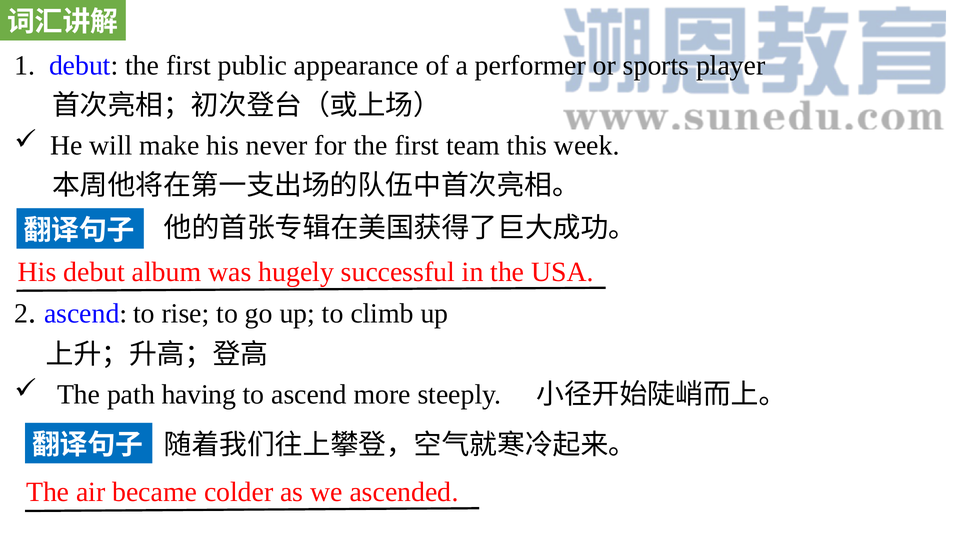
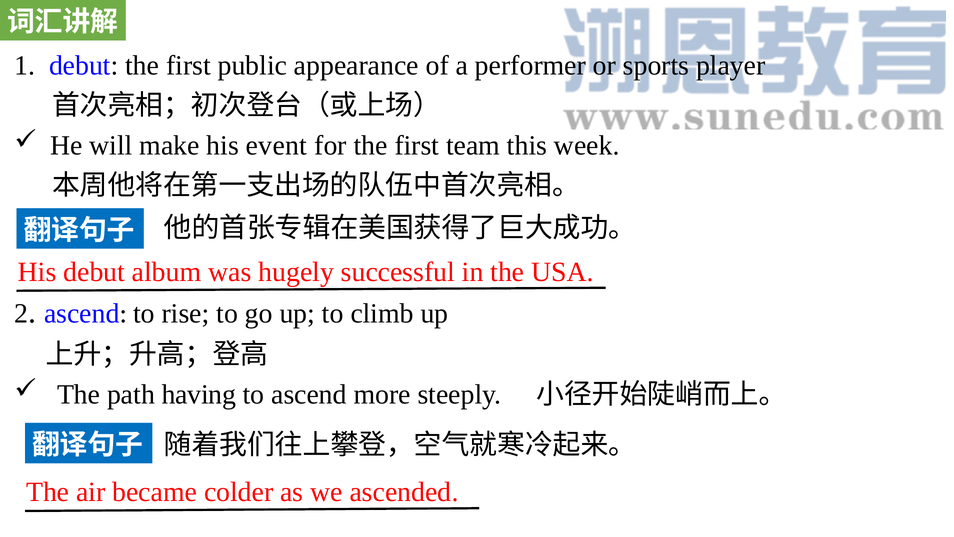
never: never -> event (276, 146)
